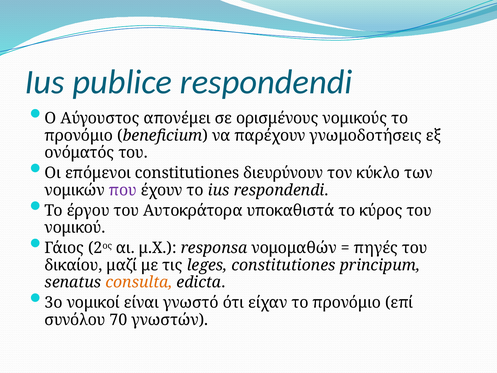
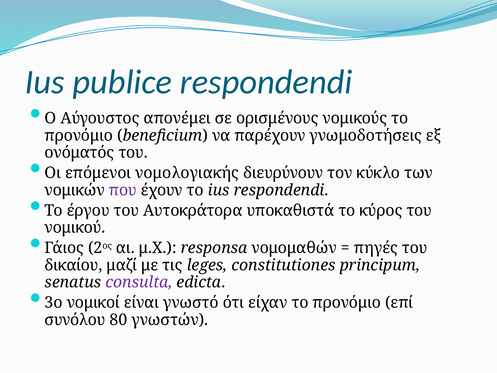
επόμενοι constitutiones: constitutiones -> νομολογιακής (187, 173)
consulta colour: orange -> purple (139, 282)
70: 70 -> 80 (118, 320)
